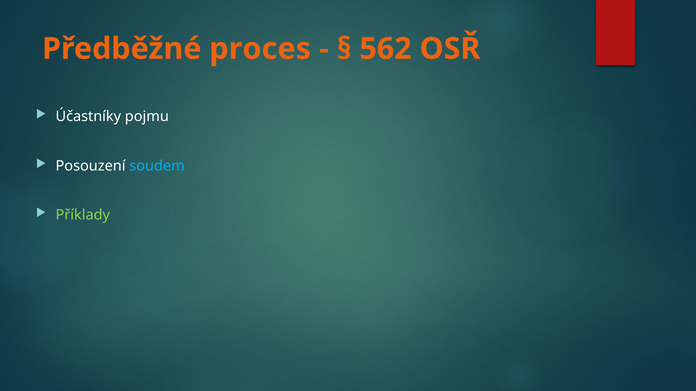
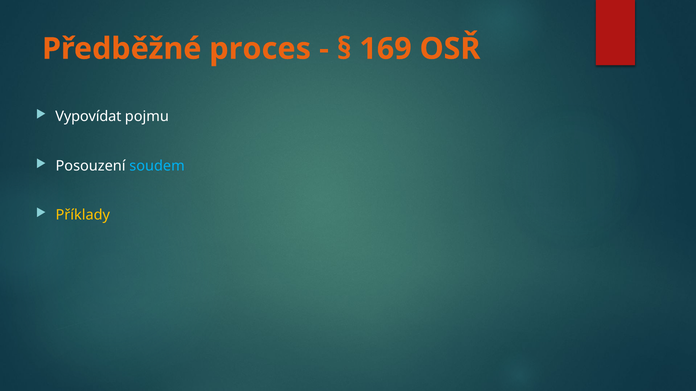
562: 562 -> 169 (386, 49)
Účastníky: Účastníky -> Vypovídat (88, 117)
Příklady colour: light green -> yellow (83, 215)
